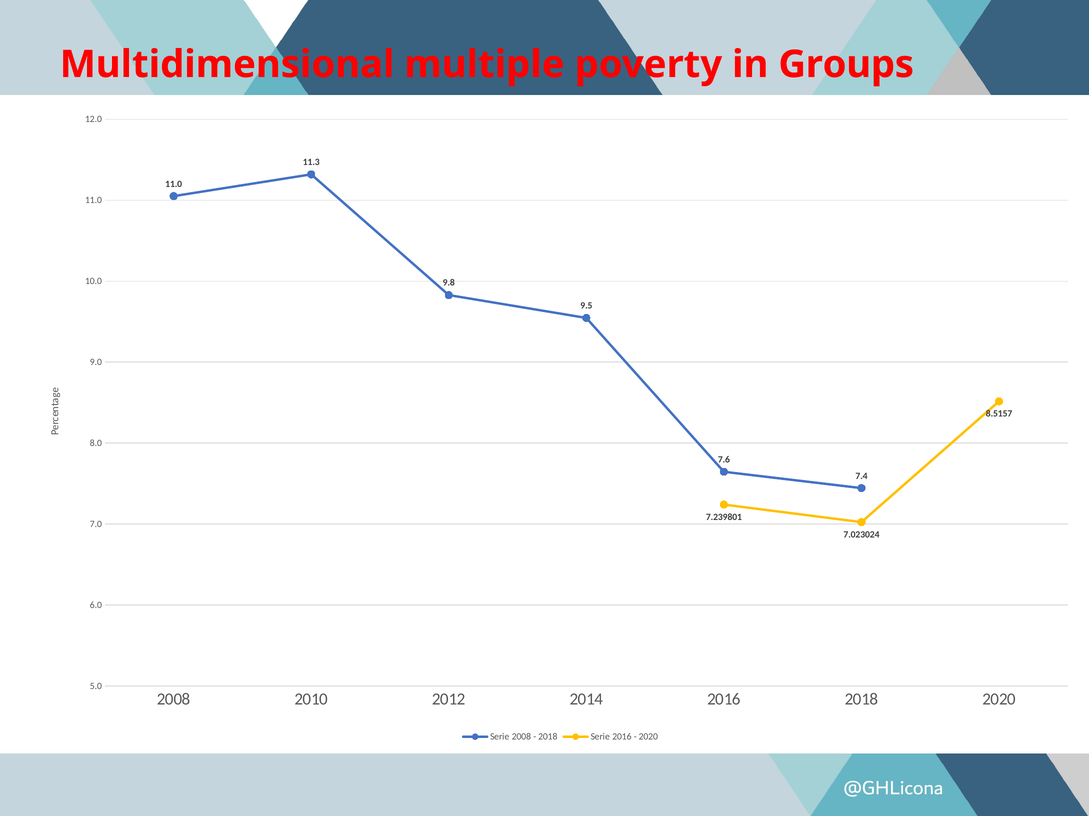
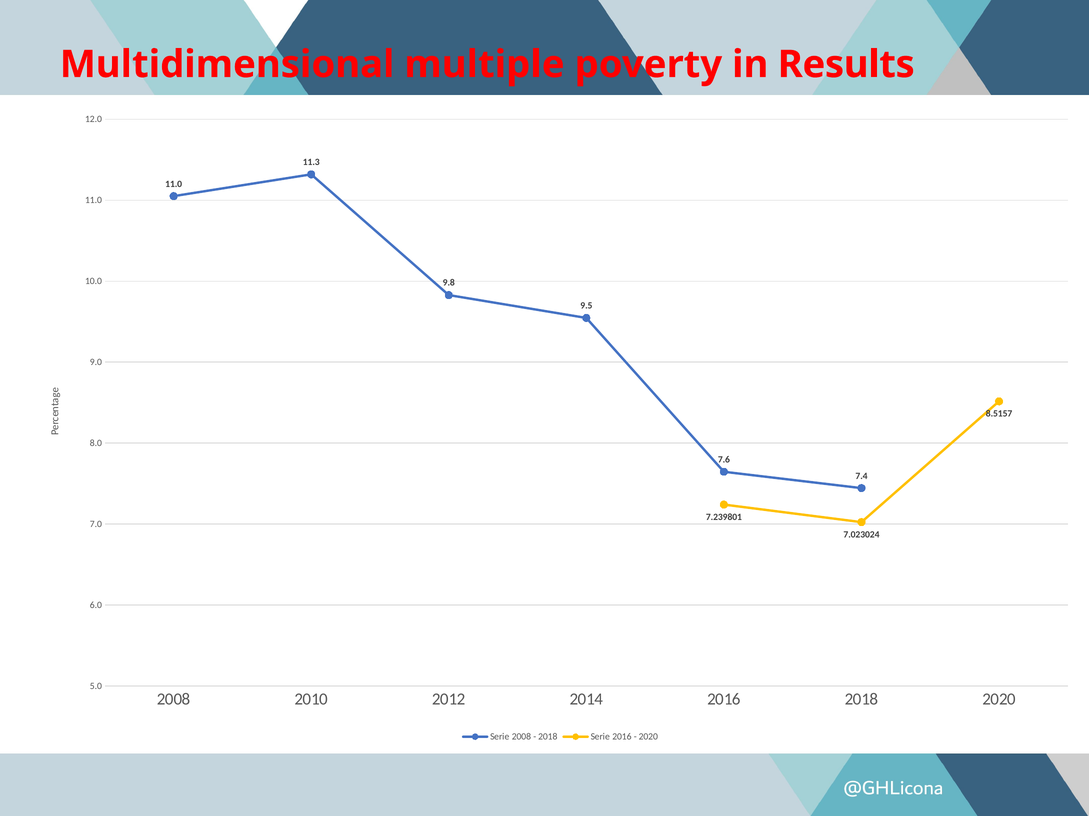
Groups: Groups -> Results (846, 65)
